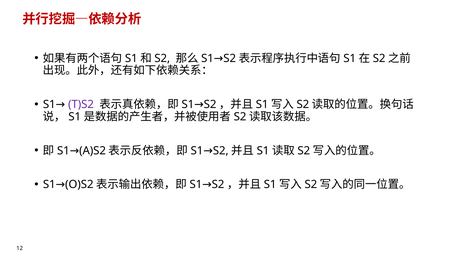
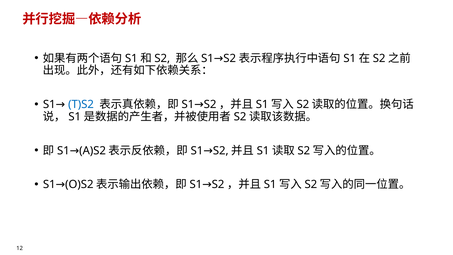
T)S2 colour: purple -> blue (81, 104)
